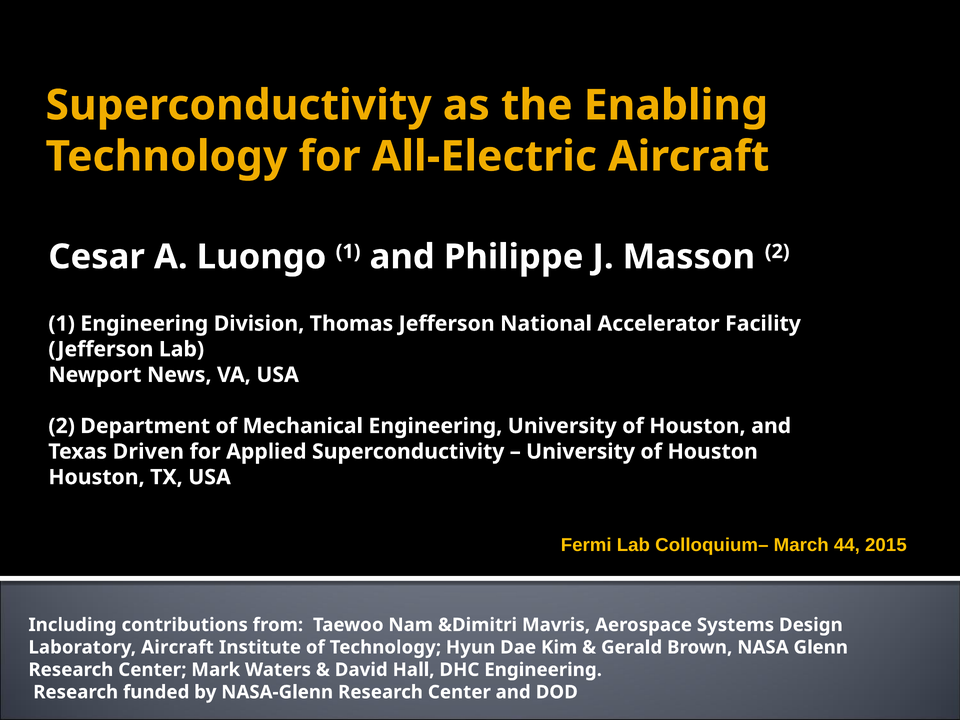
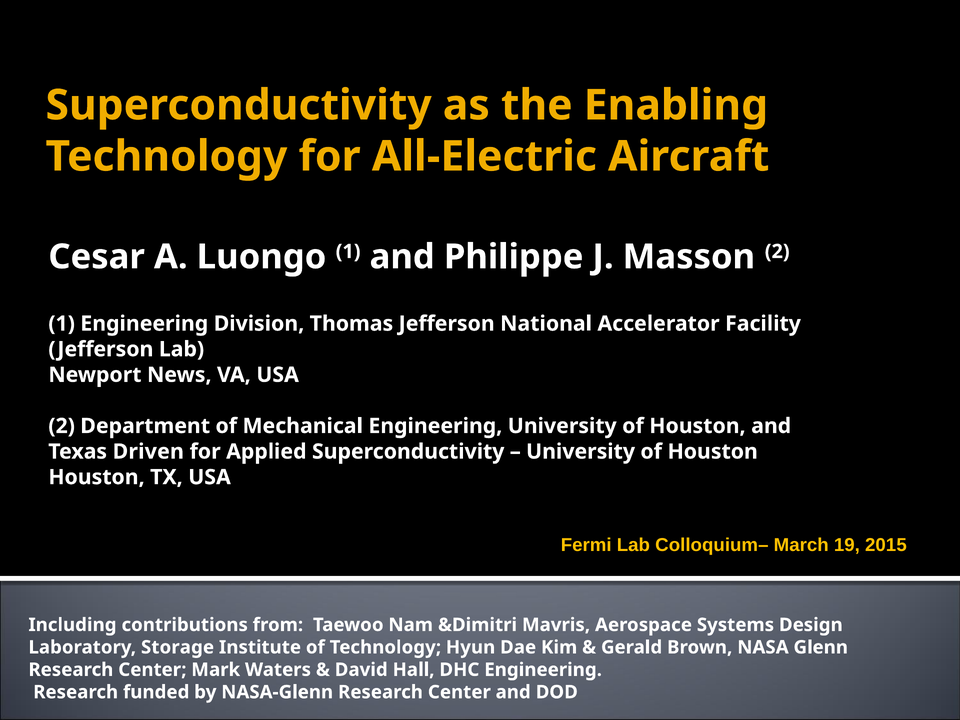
44: 44 -> 19 (847, 545)
Laboratory Aircraft: Aircraft -> Storage (178, 647)
